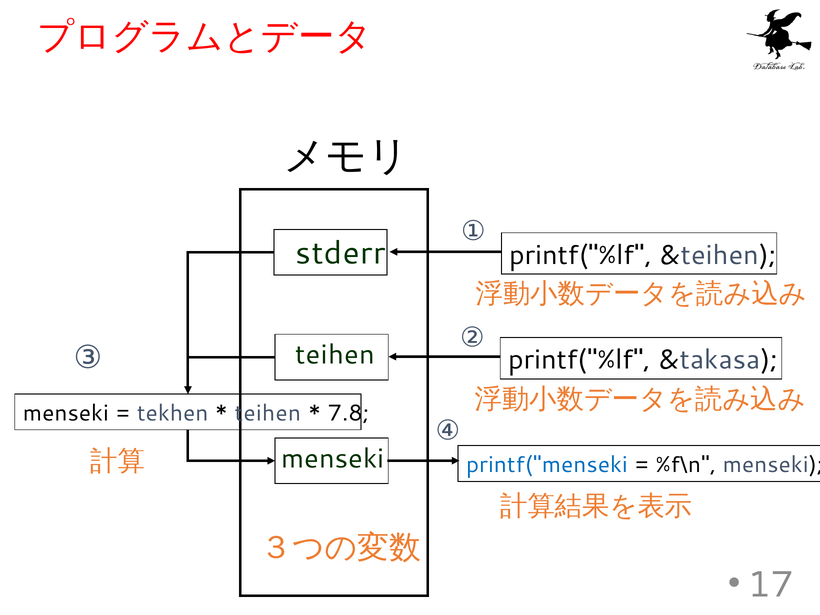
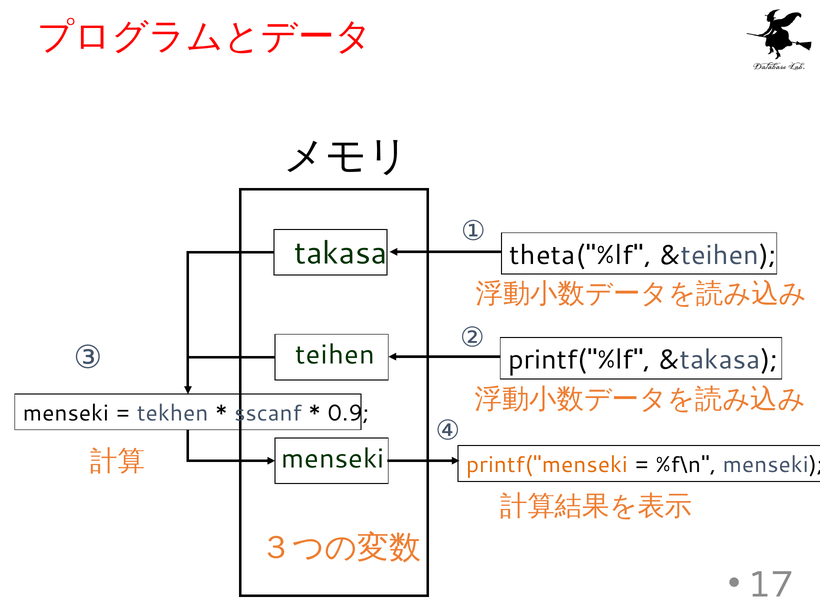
stderr: stderr -> takasa (341, 253)
printf("%lf: printf("%lf -> theta("%lf (581, 255)
teihen: teihen -> sscanf (268, 413)
7.8: 7.8 -> 0.9 (348, 413)
printf("menseki colour: blue -> orange (547, 465)
